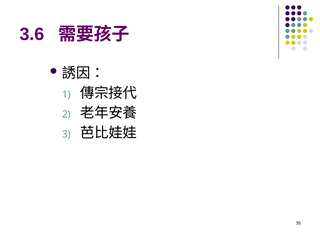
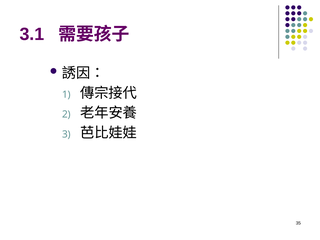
3.6: 3.6 -> 3.1 (32, 34)
